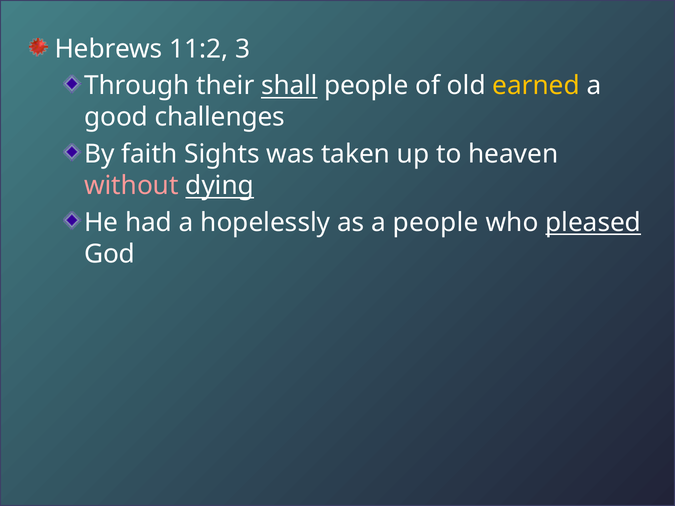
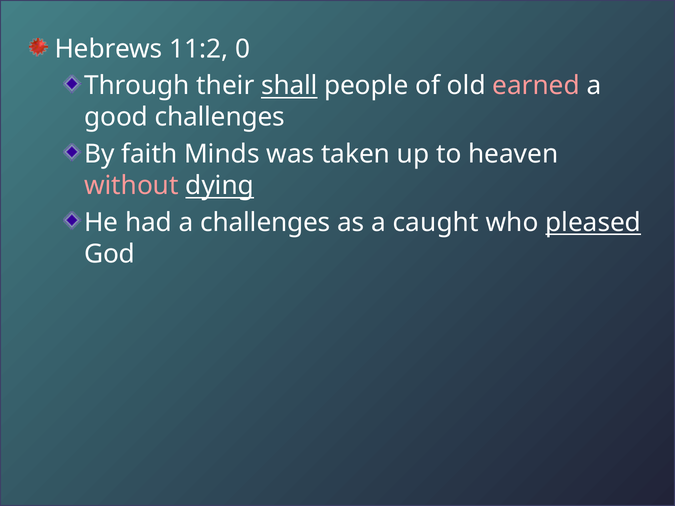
3: 3 -> 0 (243, 49)
earned colour: yellow -> pink (536, 86)
Sights: Sights -> Minds (222, 154)
a hopelessly: hopelessly -> challenges (265, 222)
a people: people -> caught (436, 222)
